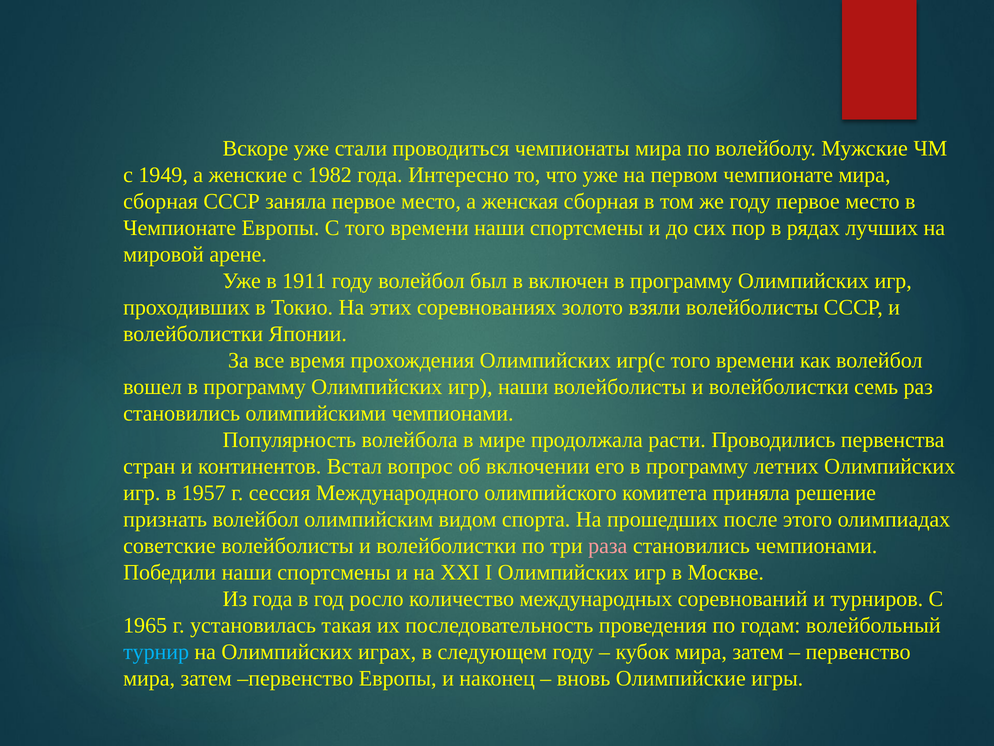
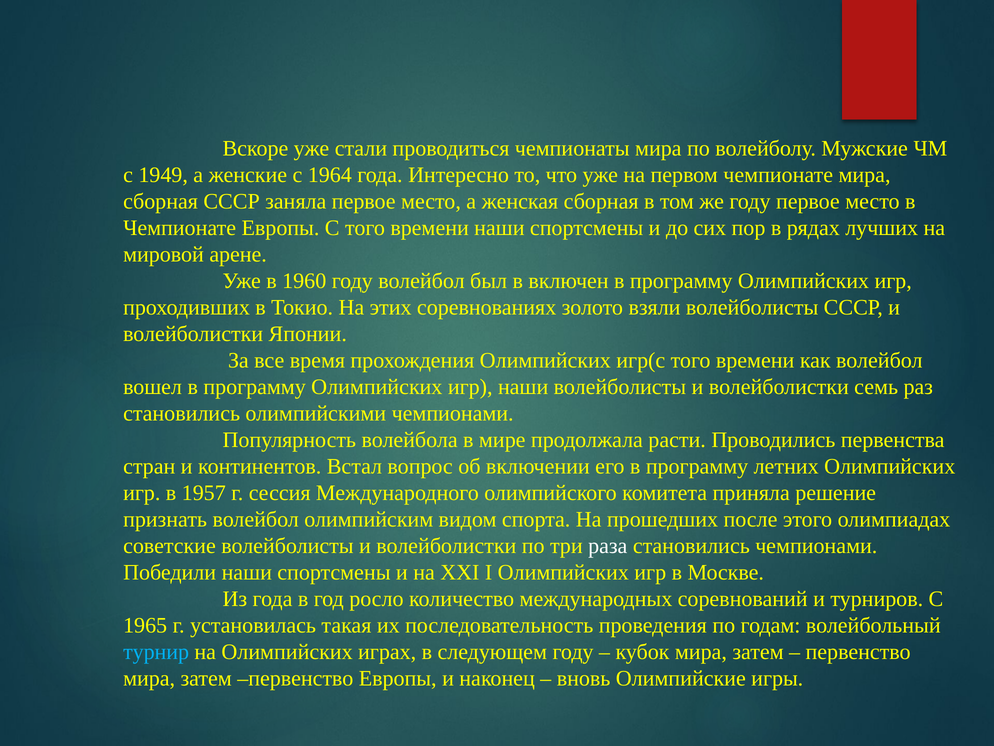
1982: 1982 -> 1964 (330, 175)
1911: 1911 -> 1960 (304, 281)
раза colour: pink -> white (608, 546)
